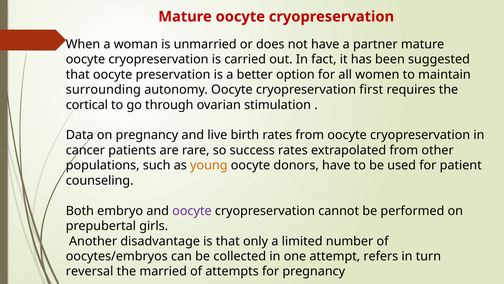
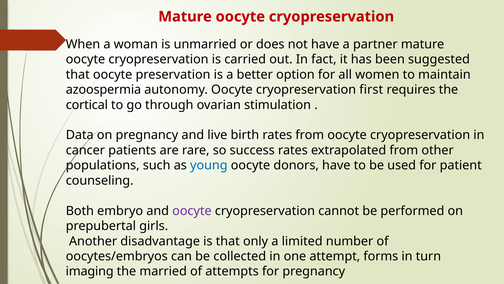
surrounding: surrounding -> azoospermia (103, 90)
young colour: orange -> blue (209, 165)
refers: refers -> forms (381, 256)
reversal: reversal -> imaging (90, 271)
